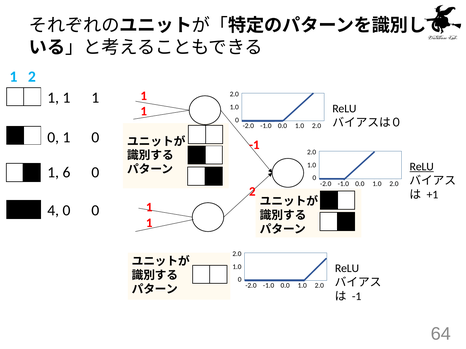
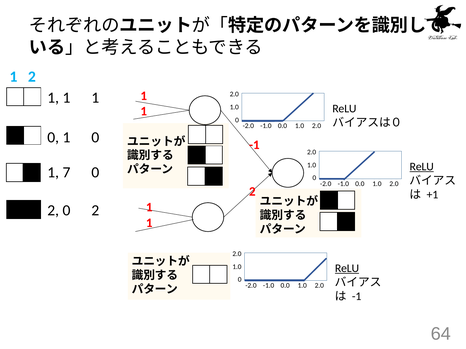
6: 6 -> 7 (66, 173)
4: 4 -> 2 (53, 211)
0: 0 -> 2 (95, 211)
ReLU underline: none -> present (347, 269)
